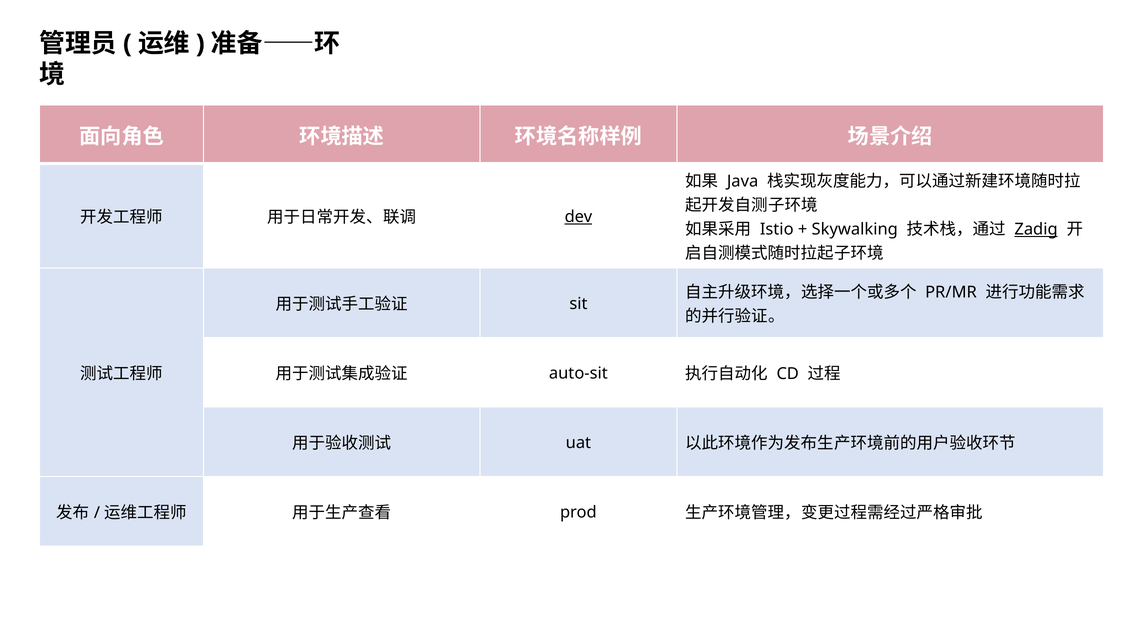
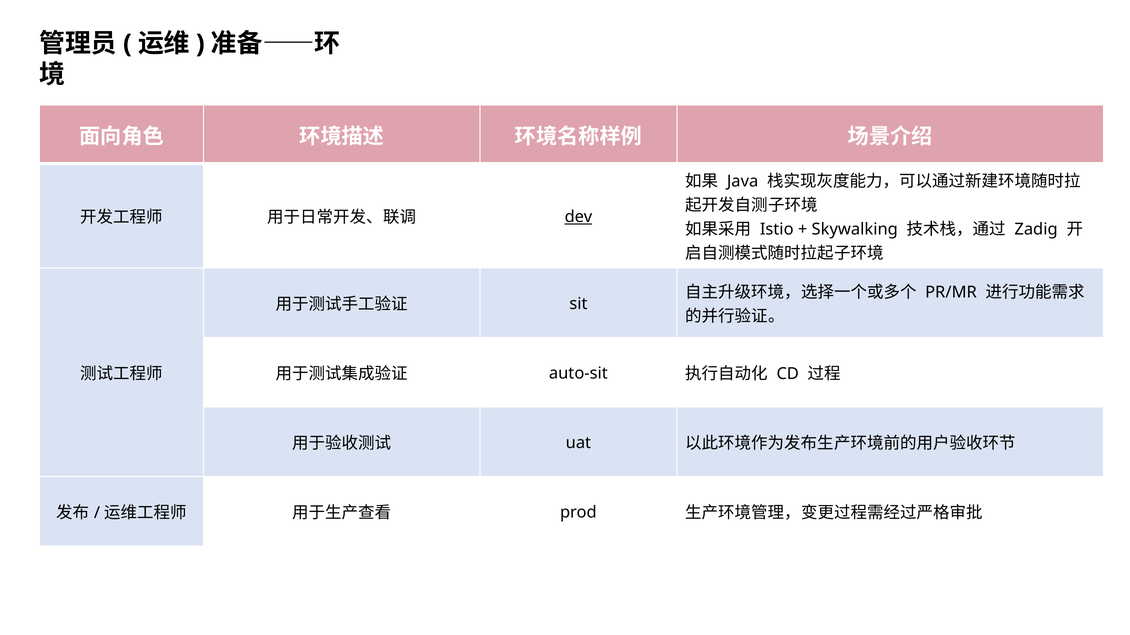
Zadig underline: present -> none (1036, 230)
